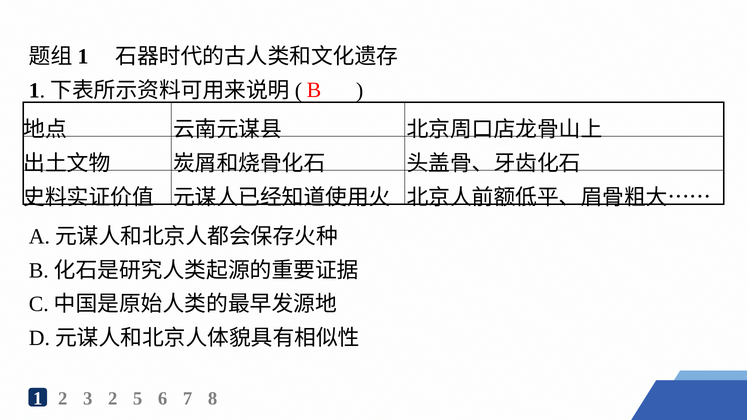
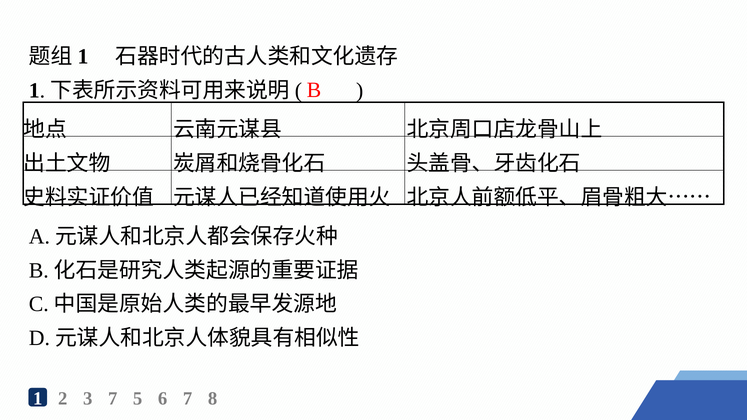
3 2: 2 -> 7 (113, 399)
